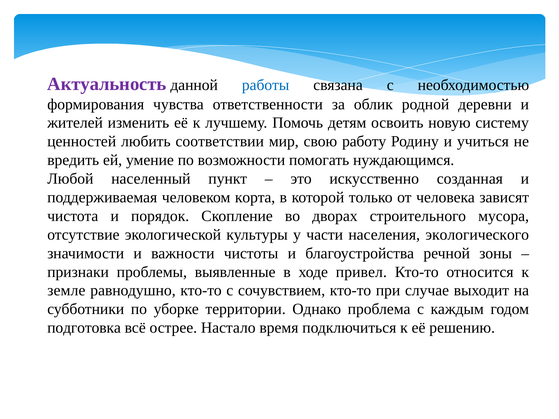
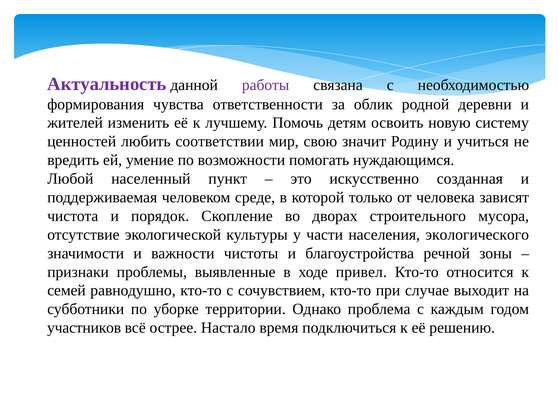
работы colour: blue -> purple (266, 85)
работу: работу -> значит (364, 142)
корта: корта -> среде (255, 197)
земле: земле -> семей (66, 291)
подготовка: подготовка -> участников (84, 328)
